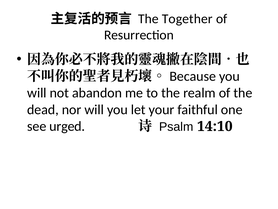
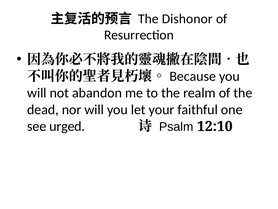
Together: Together -> Dishonor (187, 19)
14:10: 14:10 -> 12:10 (215, 126)
